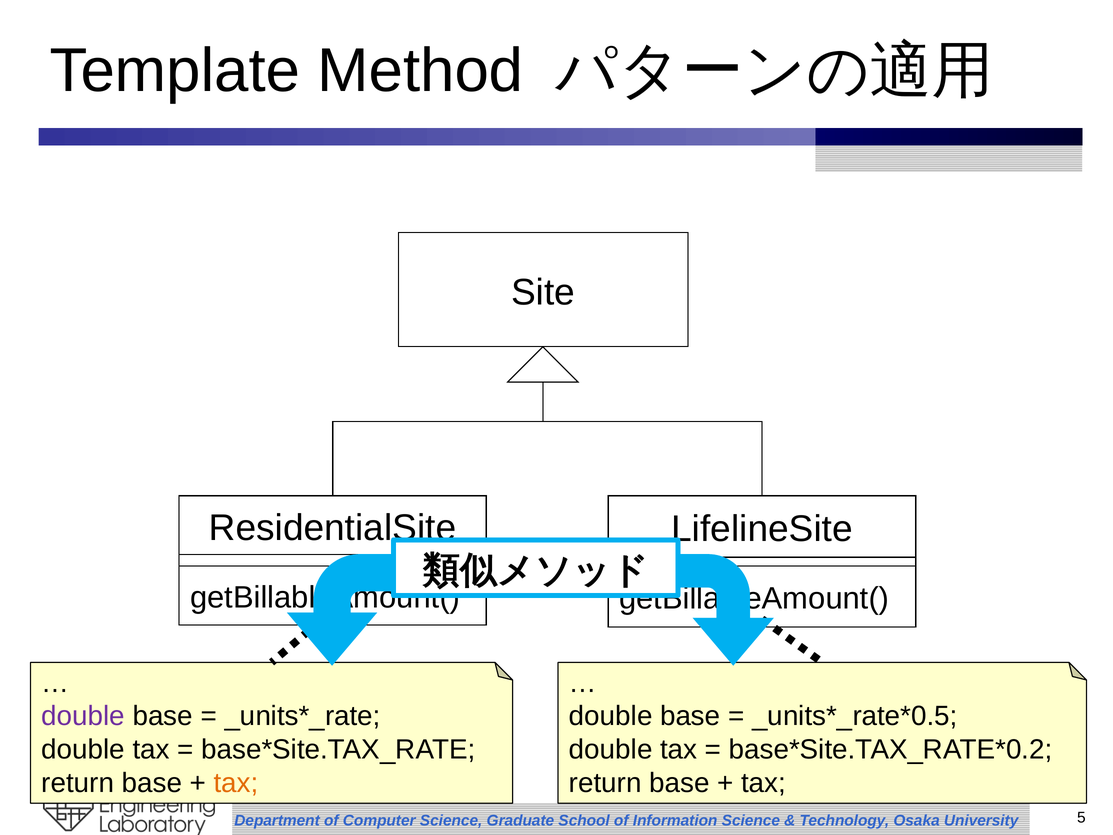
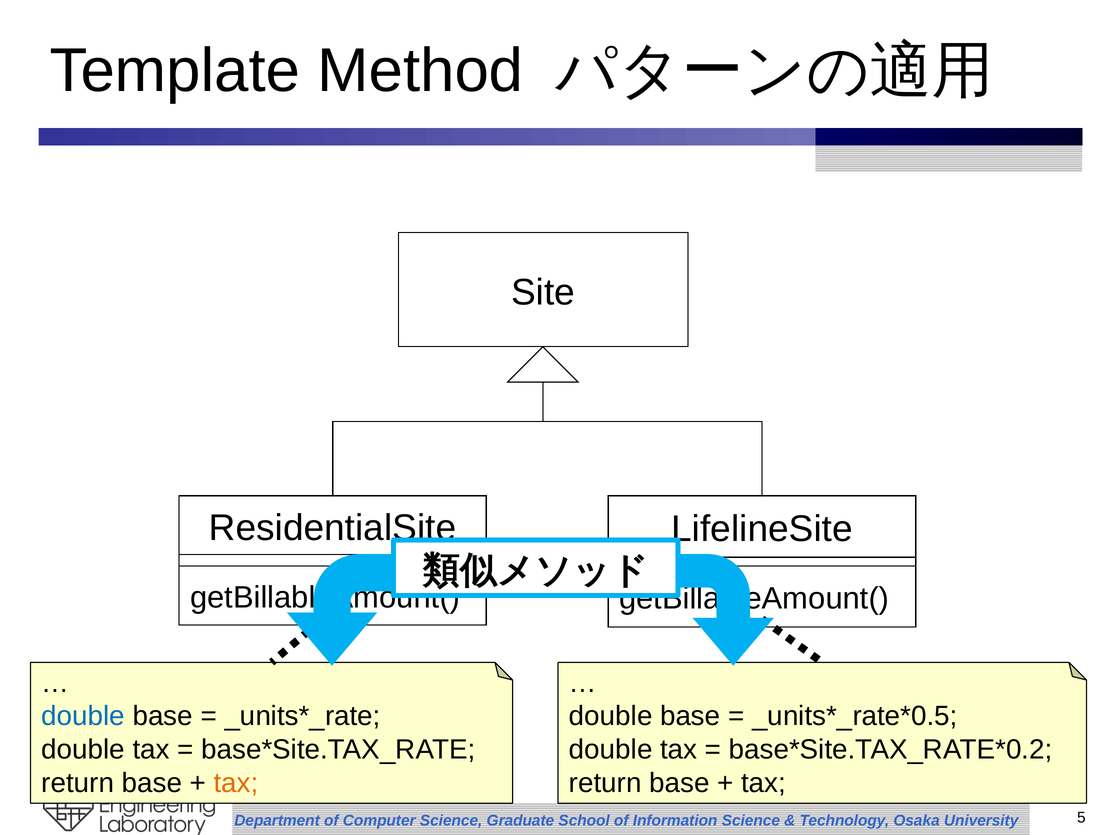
double colour: purple -> blue (83, 716)
